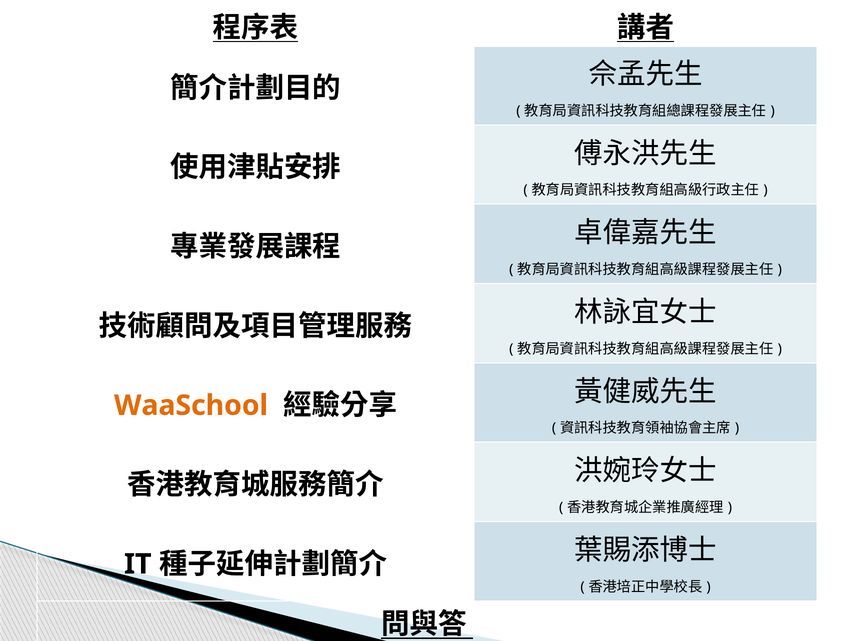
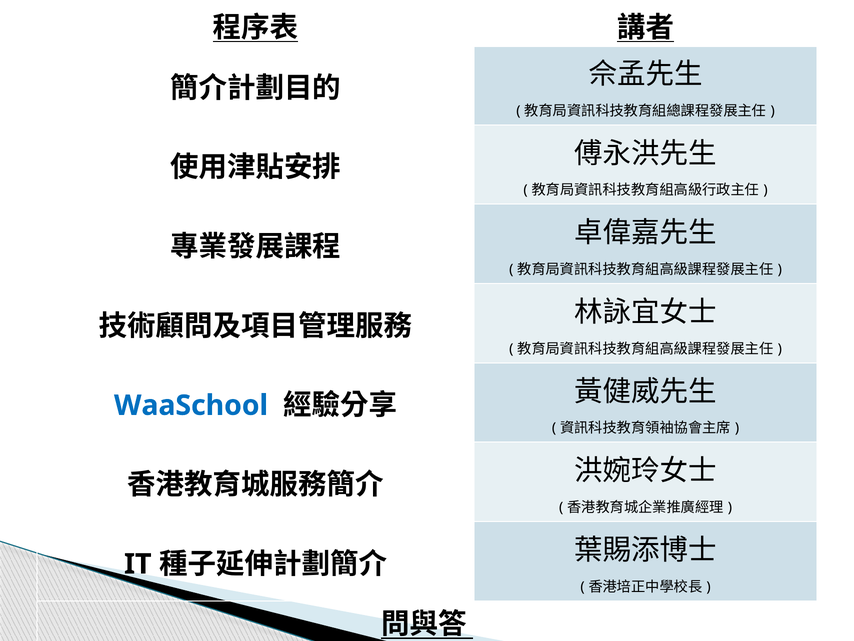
WaaSchool colour: orange -> blue (191, 405)
